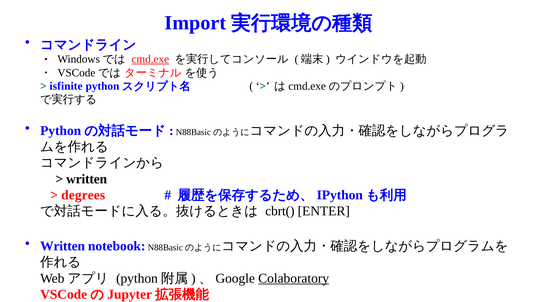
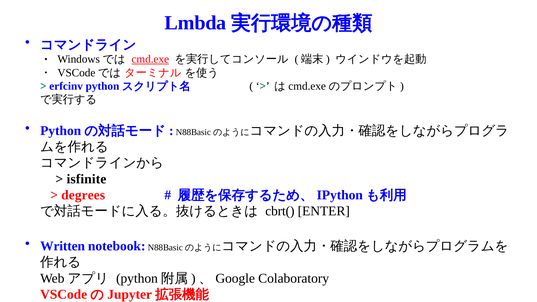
Import: Import -> Lmbda (195, 23)
isfinite: isfinite -> erfcinv (66, 86)
written: written -> isfinite (86, 179)
Colaboratory underline: present -> none (294, 278)
